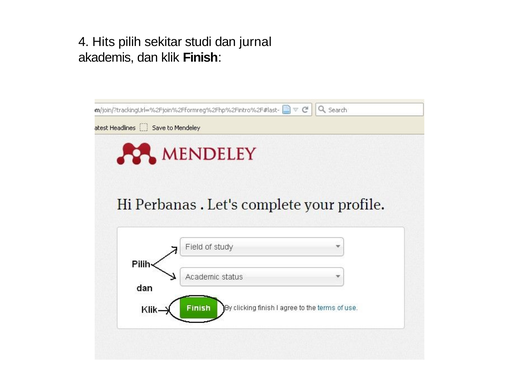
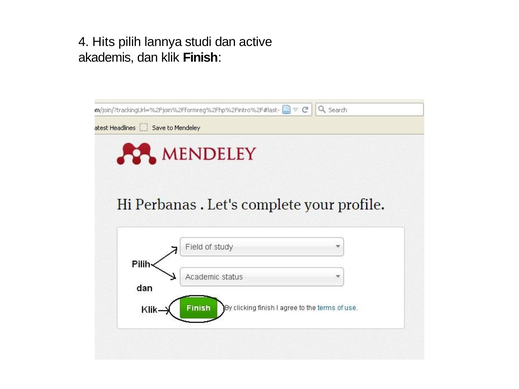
sekitar: sekitar -> lannya (163, 42)
jurnal: jurnal -> active (256, 42)
